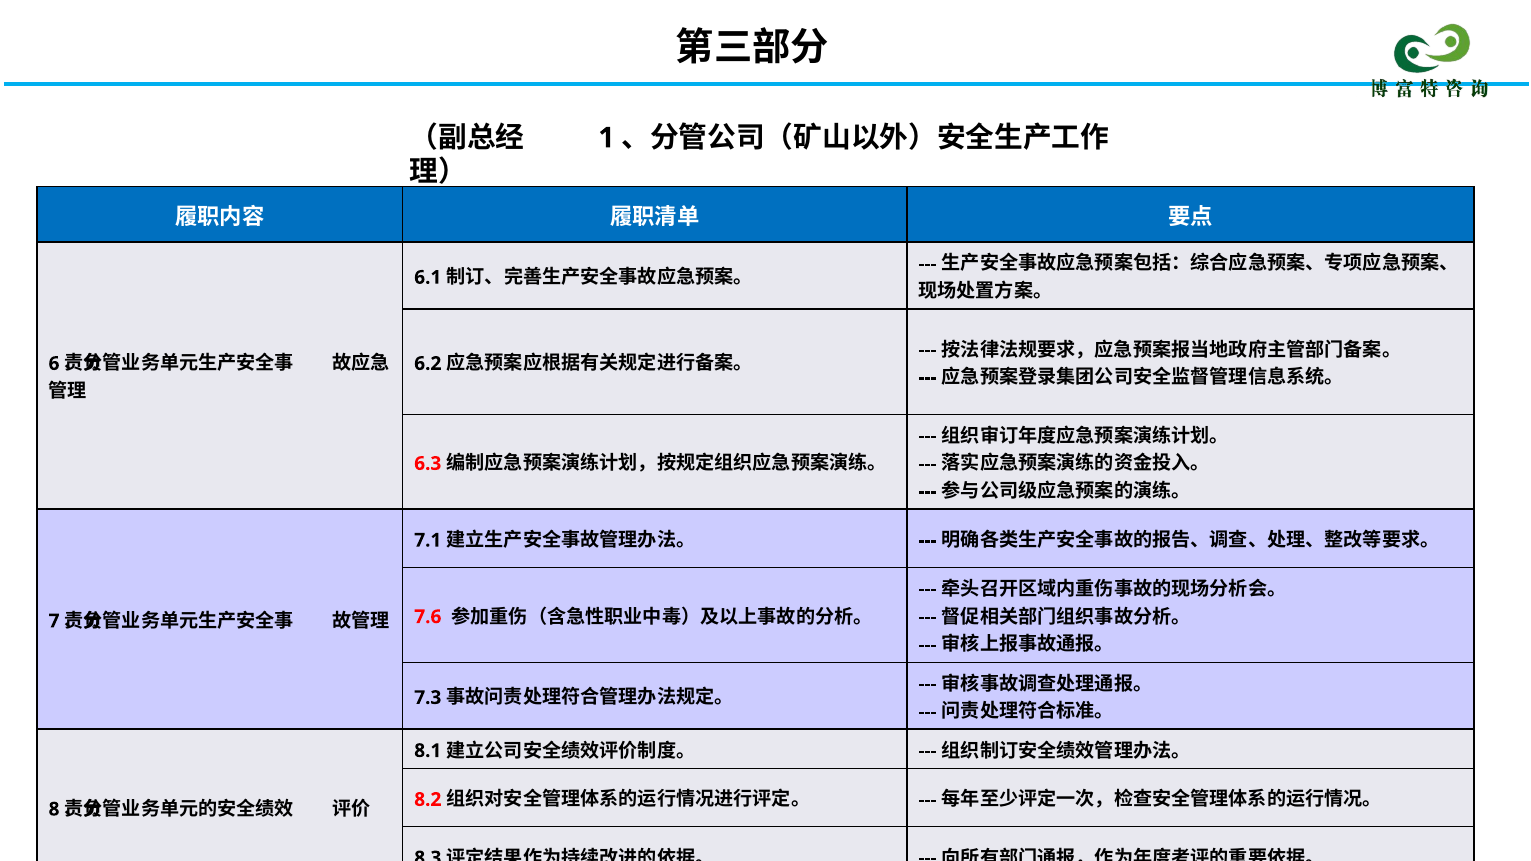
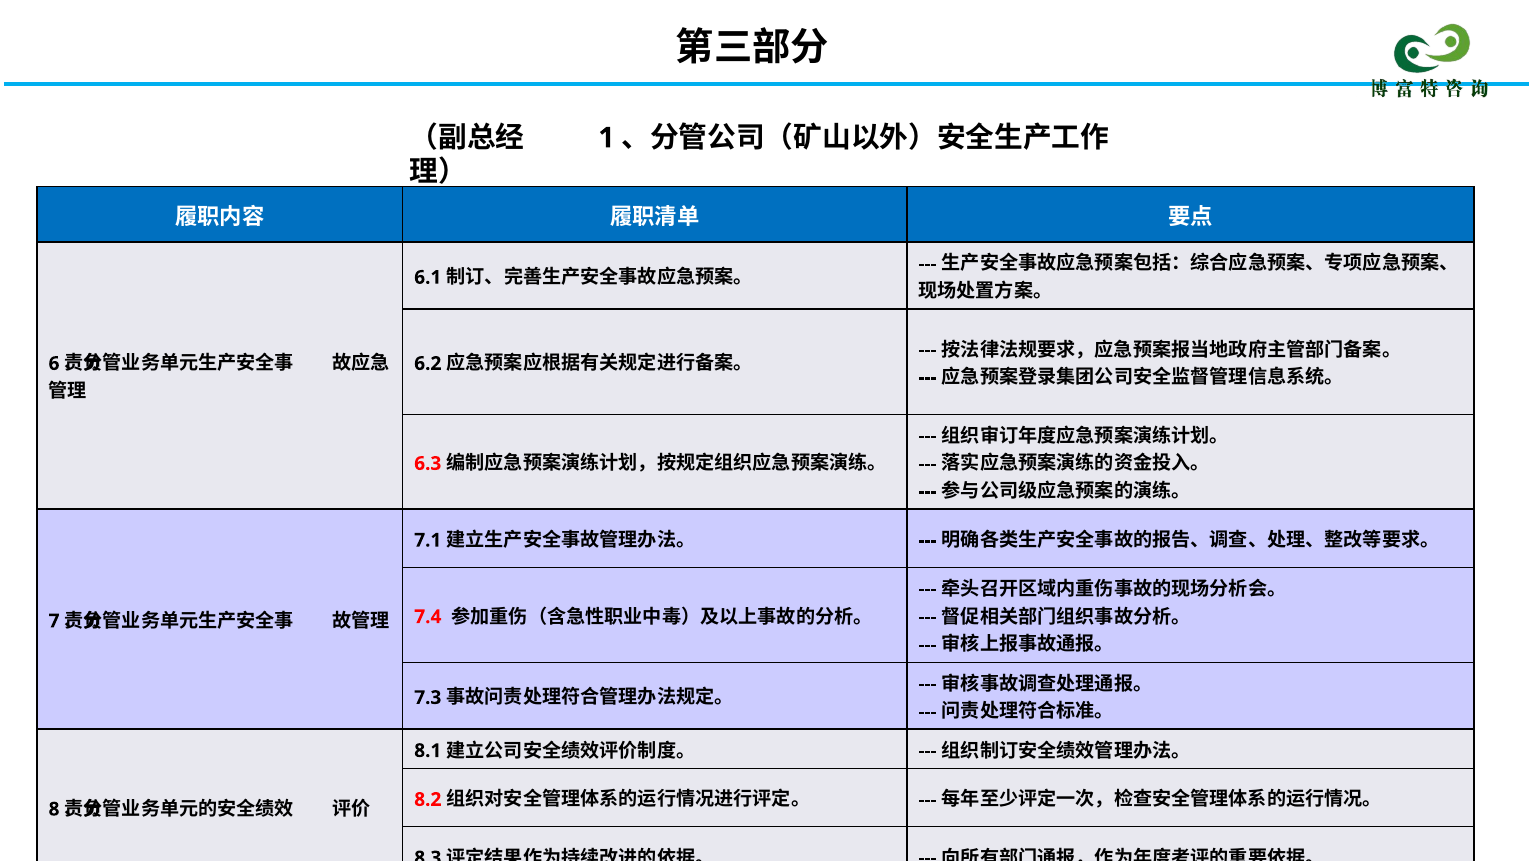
7.6: 7.6 -> 7.4 (428, 617)
